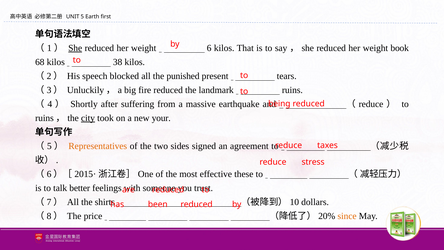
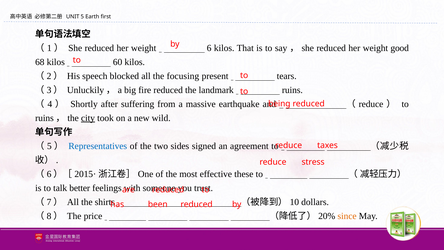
She underline: present -> none (75, 48)
book: book -> good (400, 48)
38: 38 -> 60 (118, 62)
punished: punished -> focusing (183, 76)
your: your -> wild (161, 118)
Representatives colour: orange -> blue (98, 146)
